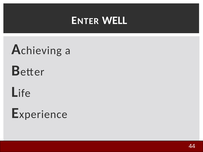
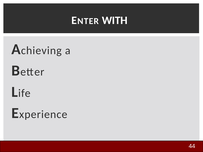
WELL: WELL -> WITH (115, 20)
